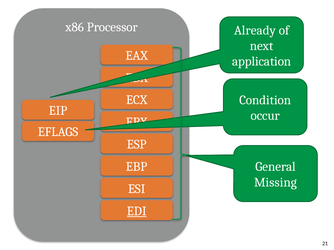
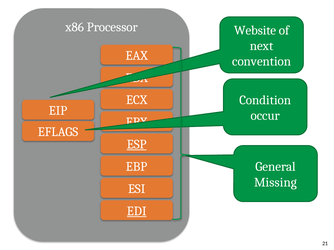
Already: Already -> Website (255, 30)
application: application -> convention (262, 62)
ESP underline: none -> present (137, 145)
